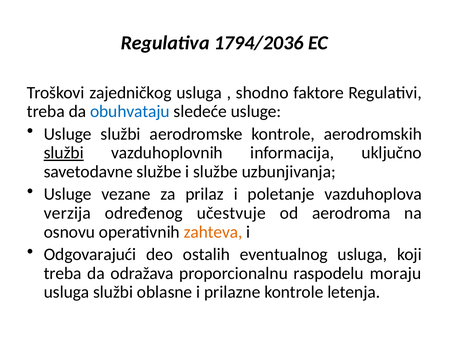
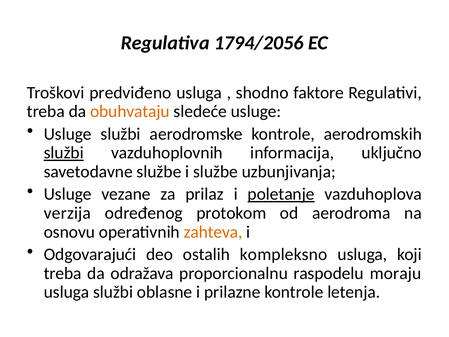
1794/2036: 1794/2036 -> 1794/2056 (259, 43)
zajedničkog: zajedničkog -> predviđeno (130, 93)
obuhvataju colour: blue -> orange (130, 111)
poletanje underline: none -> present (281, 194)
učestvuje: učestvuje -> protokom (231, 213)
eventualnog: eventualnog -> kompleksno (284, 254)
